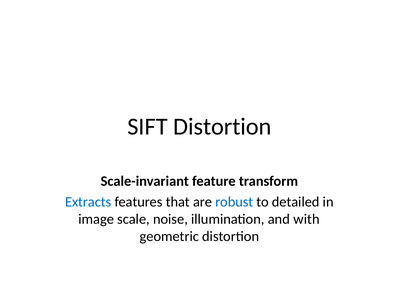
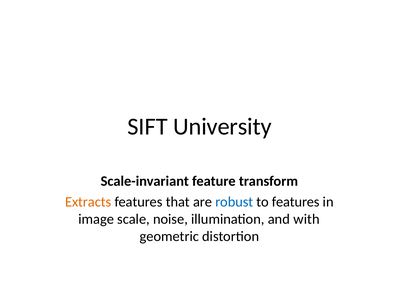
SIFT Distortion: Distortion -> University (222, 127)
Extracts colour: blue -> orange (88, 202)
to detailed: detailed -> features (296, 202)
